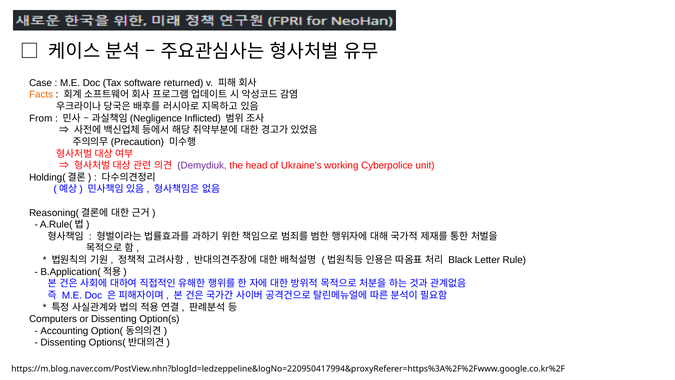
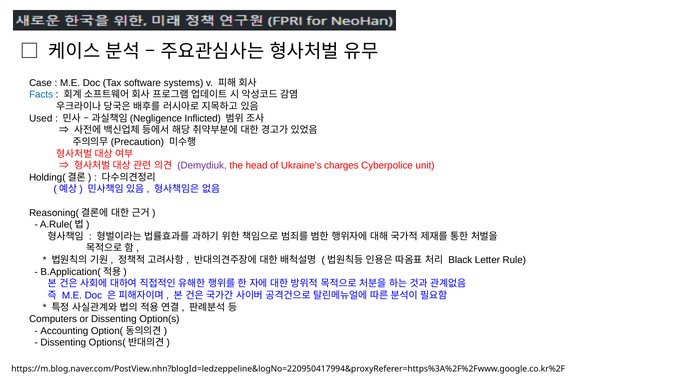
returned: returned -> systems (184, 83)
Facts colour: orange -> blue (41, 95)
From: From -> Used (41, 118)
working: working -> charges (341, 165)
